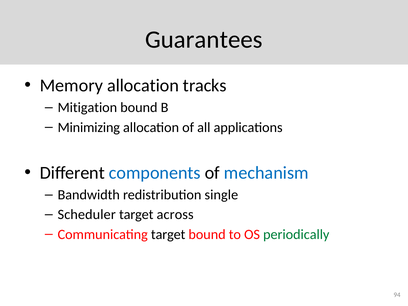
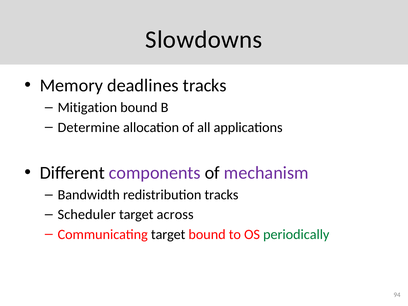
Guarantees: Guarantees -> Slowdowns (204, 39)
Memory allocation: allocation -> deadlines (143, 86)
Minimizing: Minimizing -> Determine (89, 127)
components colour: blue -> purple (155, 173)
mechanism colour: blue -> purple (266, 173)
redistribution single: single -> tracks (221, 195)
